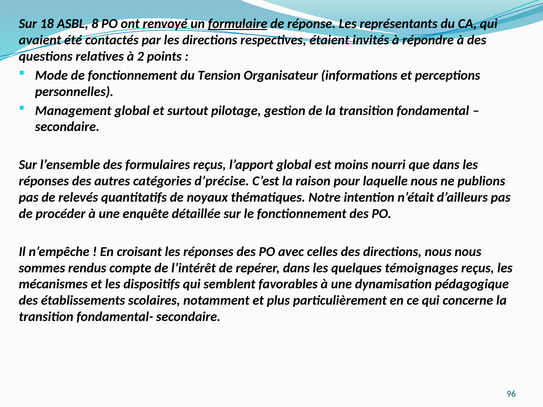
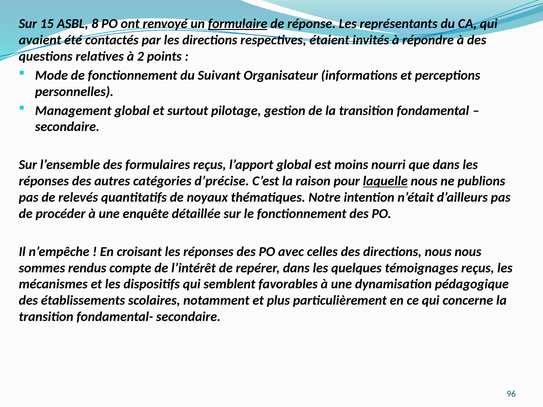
18: 18 -> 15 (47, 24)
Tension: Tension -> Suivant (219, 75)
laquelle underline: none -> present (385, 181)
